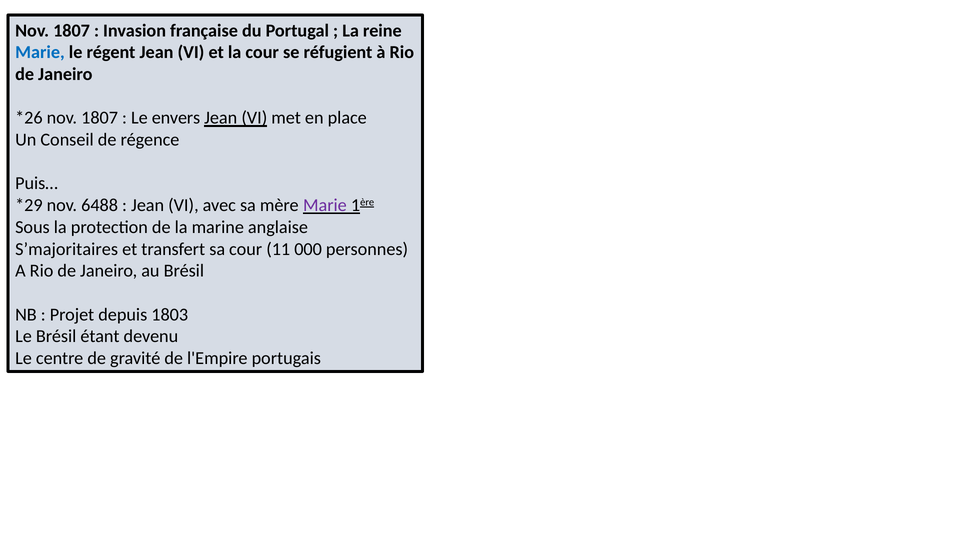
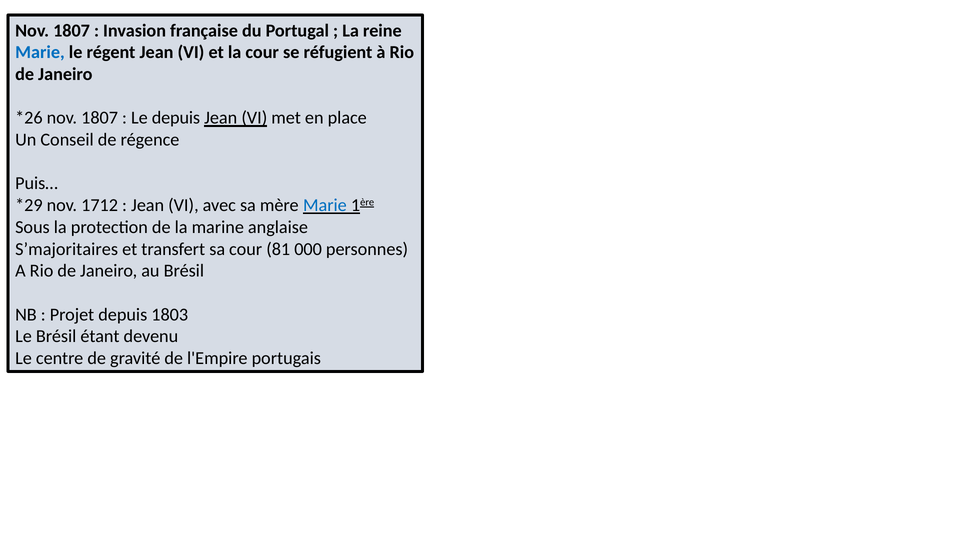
Le envers: envers -> depuis (176, 118)
6488: 6488 -> 1712 (100, 205)
Marie colour: purple -> blue (325, 205)
11: 11 -> 81 (278, 249)
